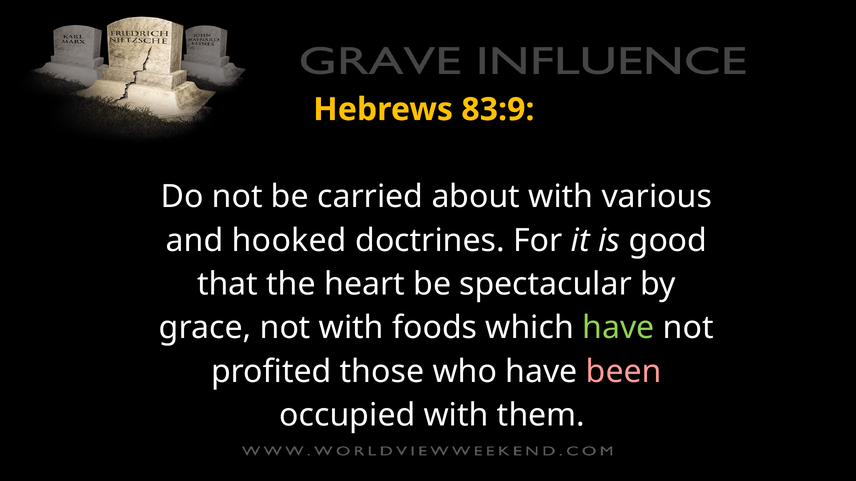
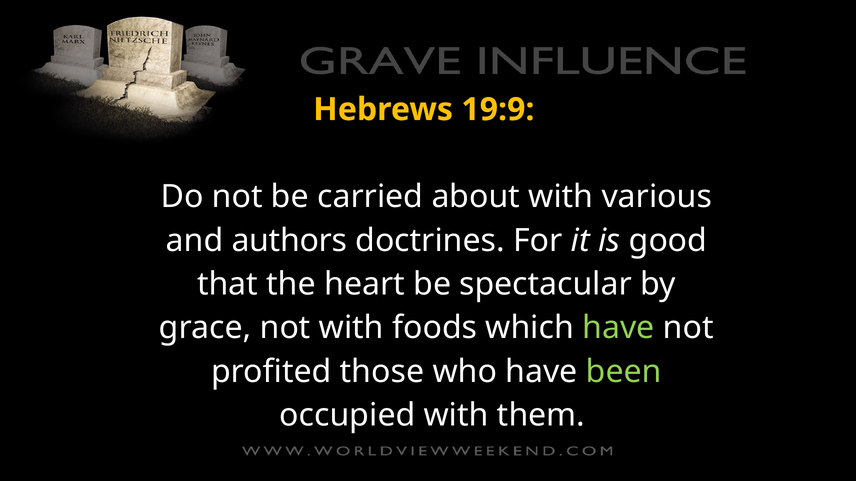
83:9: 83:9 -> 19:9 (498, 110)
hooked: hooked -> authors (289, 241)
been colour: pink -> light green (624, 372)
